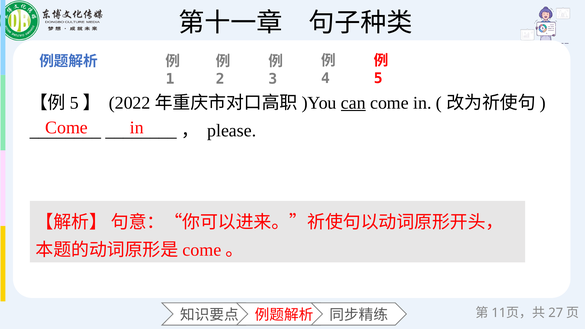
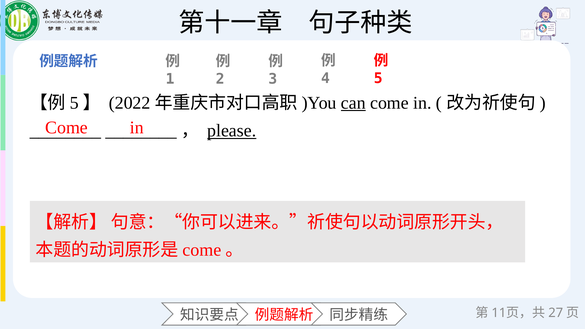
please underline: none -> present (232, 131)
